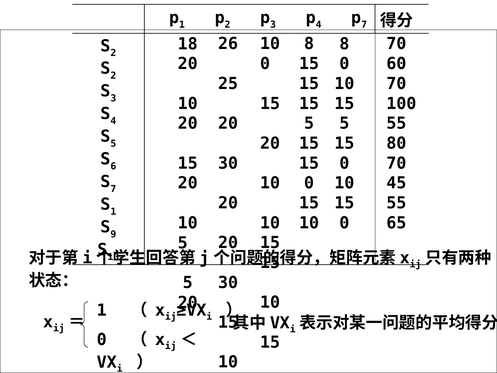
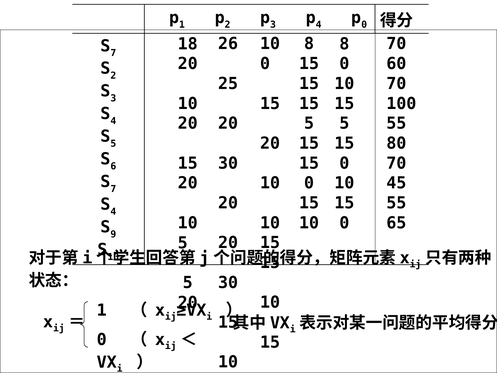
7: 7 -> 0 (364, 25)
2: 2 -> 7 (113, 53)
1: 1 -> 4 (113, 211)
